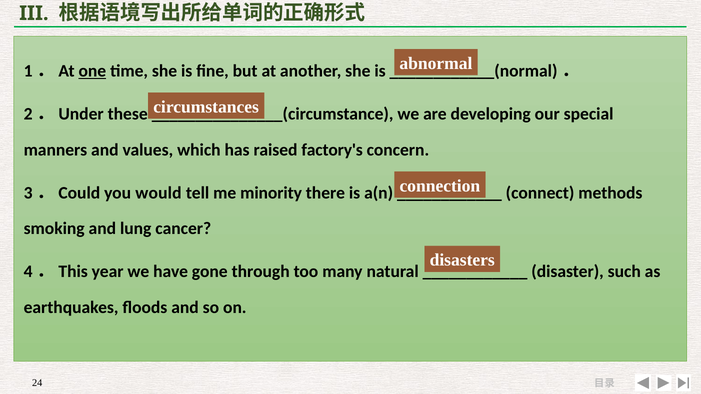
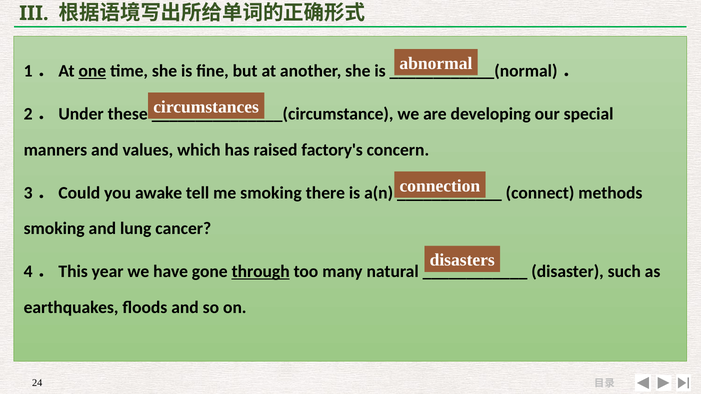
would: would -> awake (159, 193)
me minority: minority -> smoking (271, 193)
through underline: none -> present (261, 272)
